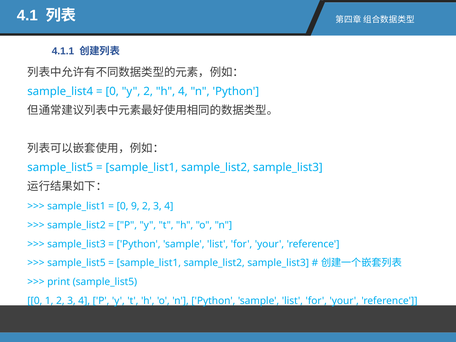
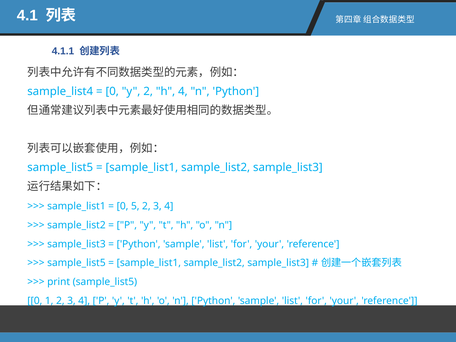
9: 9 -> 5 (135, 206)
